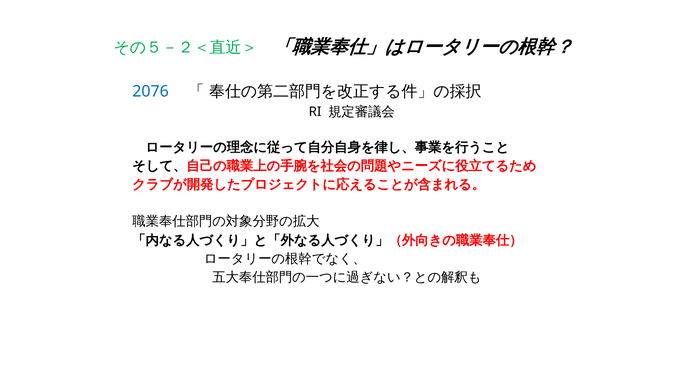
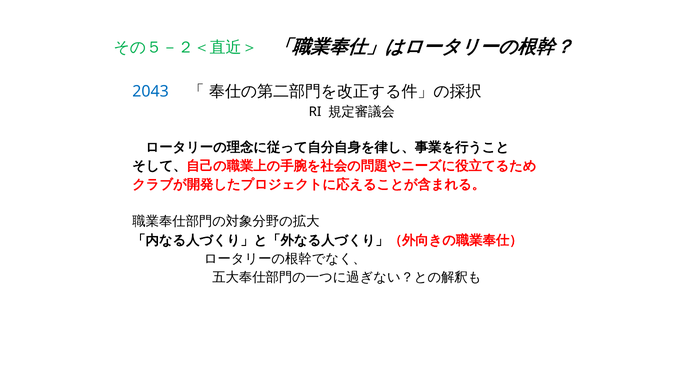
2076: 2076 -> 2043 (151, 92)
